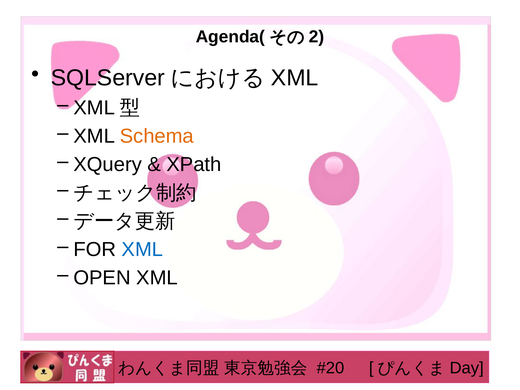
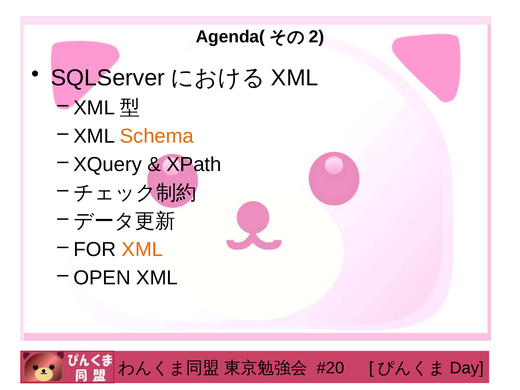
XML colour: blue -> orange (142, 249)
